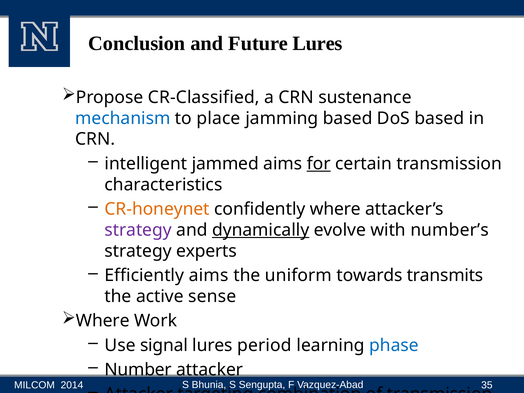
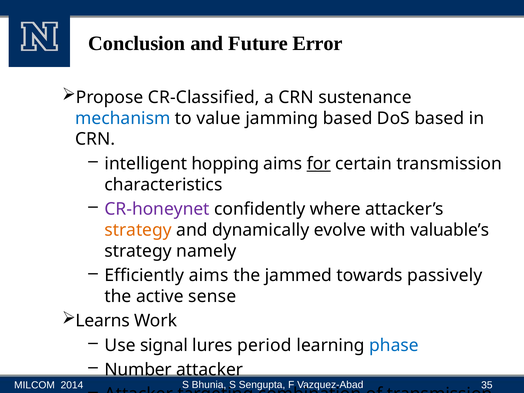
Future Lures: Lures -> Error (317, 44)
place: place -> value (219, 118)
jammed: jammed -> hopping (225, 164)
CR-honeynet colour: orange -> purple (157, 209)
strategy colour: purple -> orange (138, 230)
dynamically underline: present -> none (261, 230)
number’s: number’s -> valuable’s (450, 230)
experts: experts -> namely (206, 251)
uniform: uniform -> jammed (298, 275)
transmits: transmits -> passively (445, 275)
Where: Where -> Learns (103, 321)
